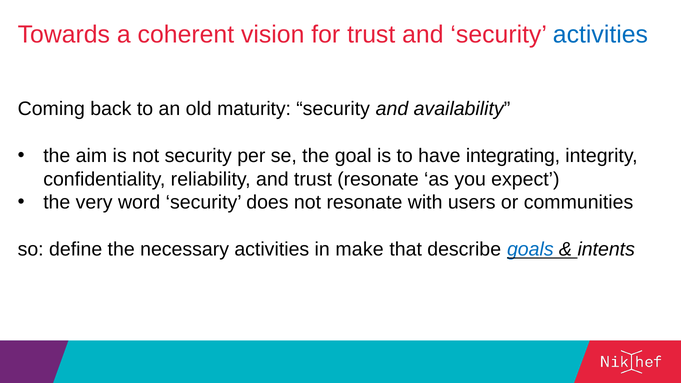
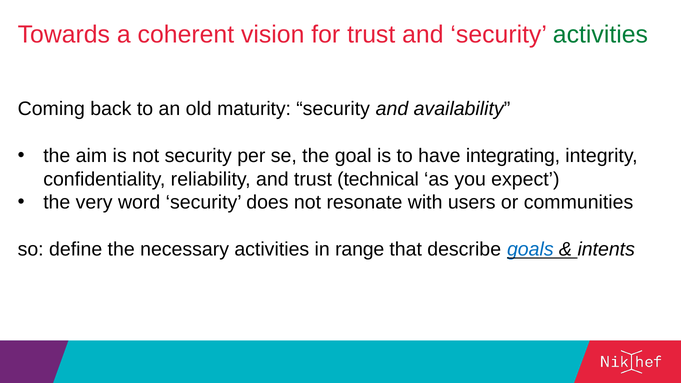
activities colour: blue -> green (600, 34)
trust resonate: resonate -> technical (378, 179)
make: make -> range (360, 249)
